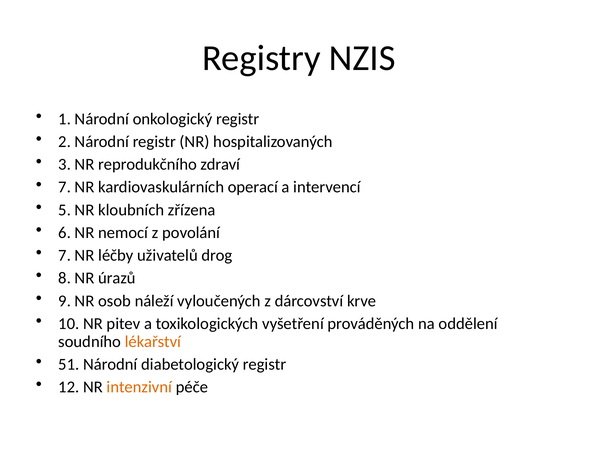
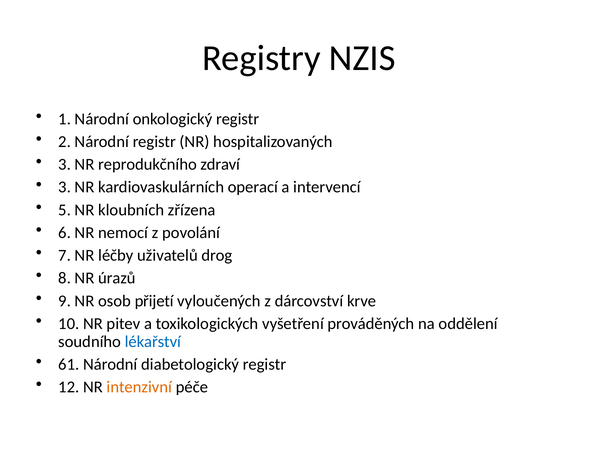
7: 7 -> 3 (65, 187)
náleží: náleží -> přijetí (154, 301)
lékařství colour: orange -> blue (153, 341)
51: 51 -> 61 (69, 364)
